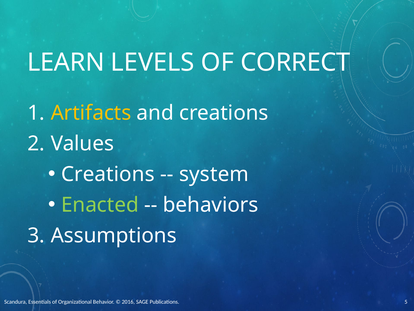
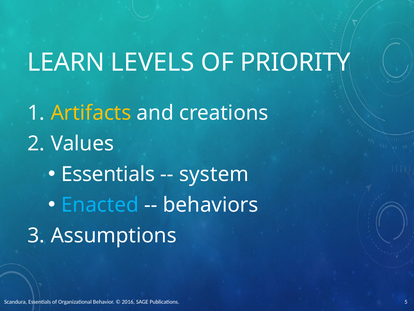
CORRECT: CORRECT -> PRIORITY (295, 62)
Creations: Creations -> Essentials (108, 174)
Enacted colour: light green -> light blue (100, 205)
